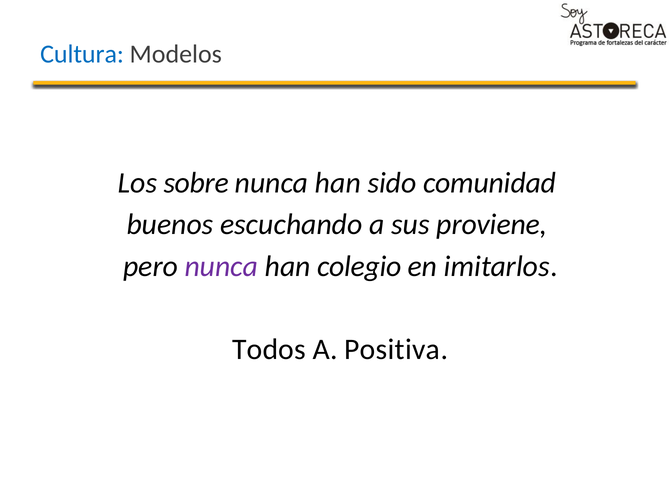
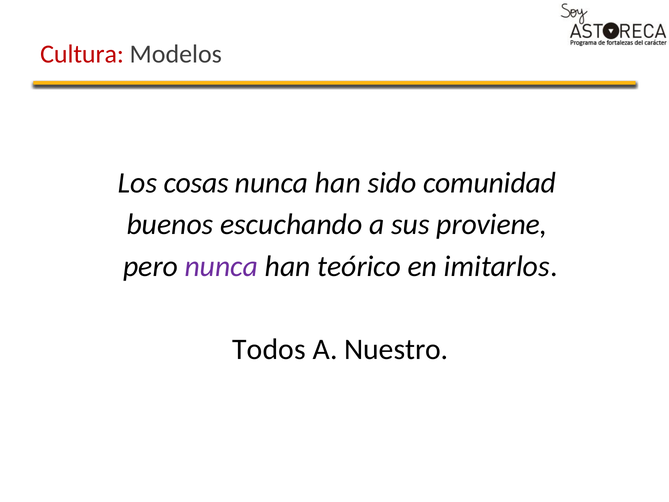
Cultura colour: blue -> red (82, 54)
sobre: sobre -> cosas (196, 183)
colegio: colegio -> teórico (359, 266)
Positiva: Positiva -> Nuestro (396, 349)
